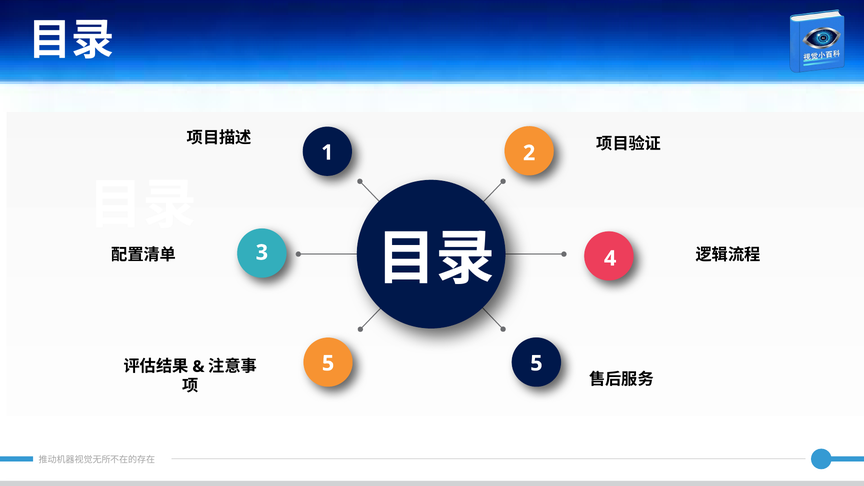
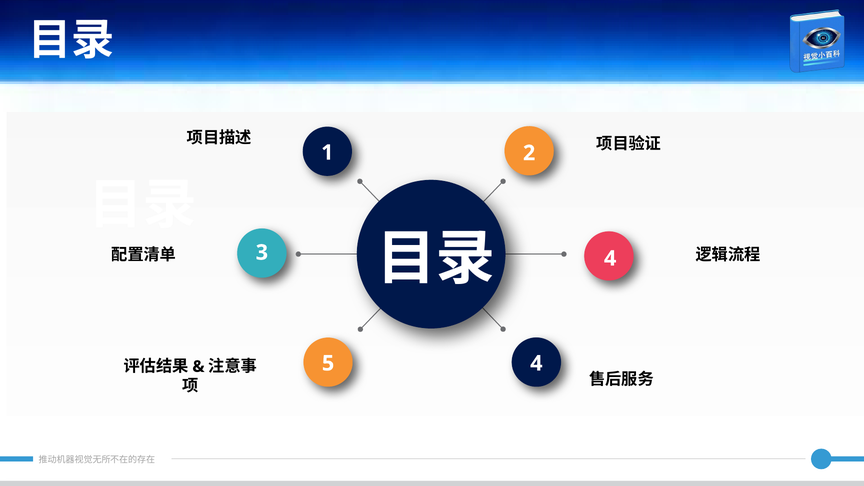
5 5: 5 -> 4 (536, 363)
